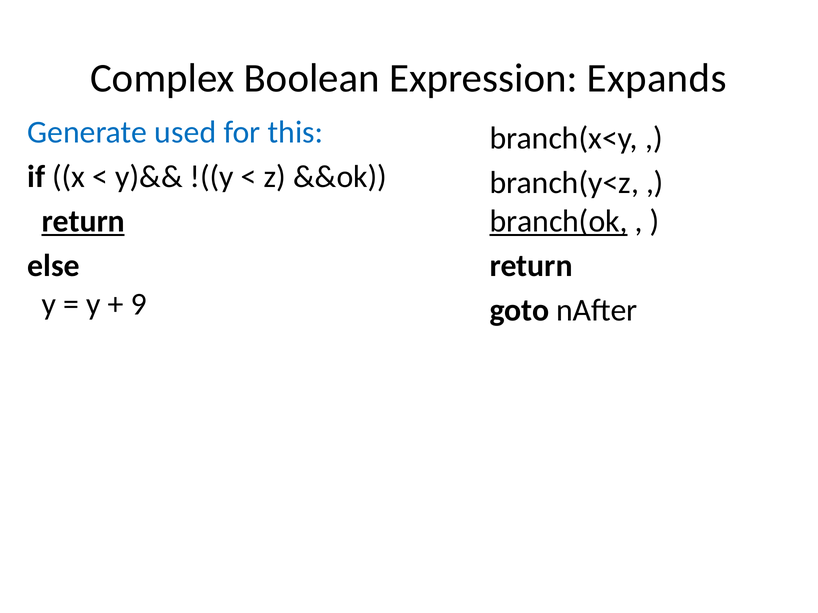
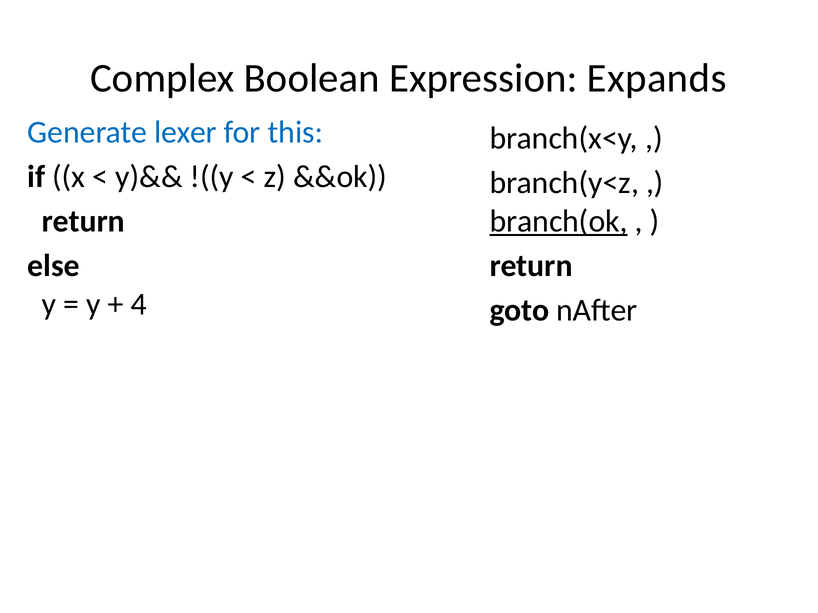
used: used -> lexer (186, 132)
return underline: present -> none (83, 222)
9: 9 -> 4 (139, 304)
